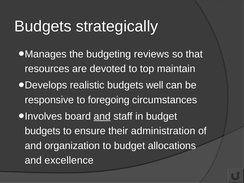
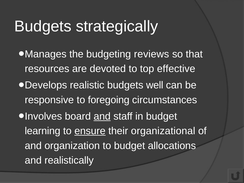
maintain: maintain -> effective (176, 69)
budgets: budgets -> learning (43, 131)
ensure underline: none -> present (90, 131)
administration: administration -> organizational (163, 131)
excellence: excellence -> realistically (69, 160)
